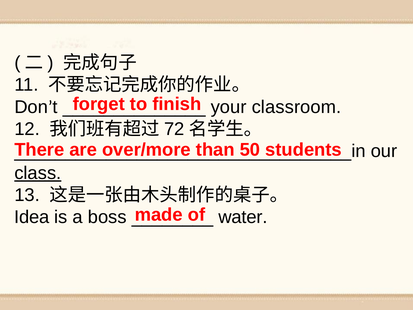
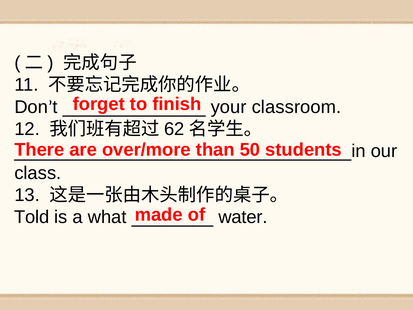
72: 72 -> 62 (174, 129)
class underline: present -> none (38, 173)
Idea: Idea -> Told (32, 217)
boss: boss -> what (107, 217)
